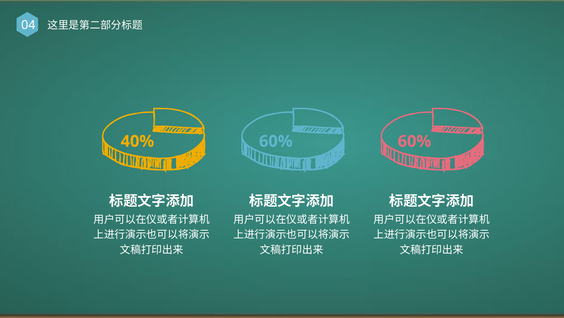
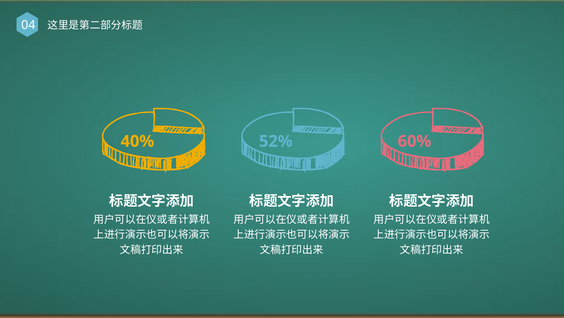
40% 60%: 60% -> 52% (276, 141)
